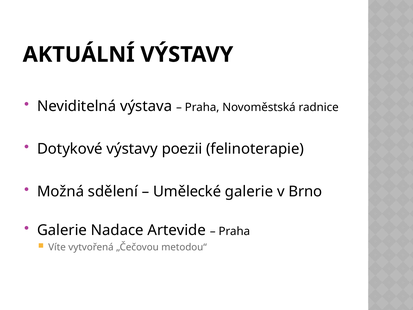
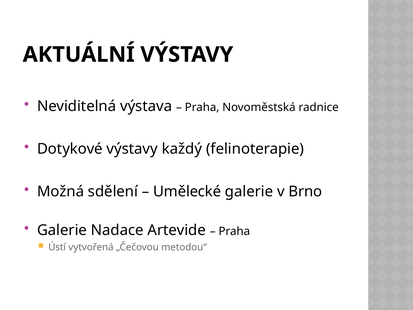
poezii: poezii -> každý (182, 149)
Víte: Víte -> Ústí (57, 247)
